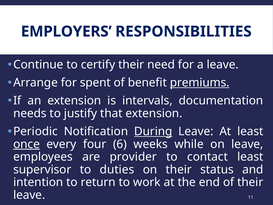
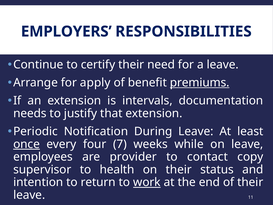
spent: spent -> apply (95, 83)
During underline: present -> none (153, 131)
6: 6 -> 7 (120, 144)
contact least: least -> copy (250, 157)
duties: duties -> health (117, 169)
work underline: none -> present (147, 182)
